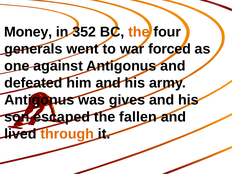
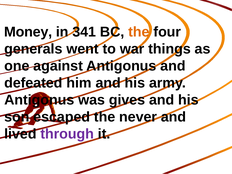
352: 352 -> 341 (84, 32)
forced: forced -> things (169, 49)
fallen: fallen -> never (138, 117)
through colour: orange -> purple (67, 134)
